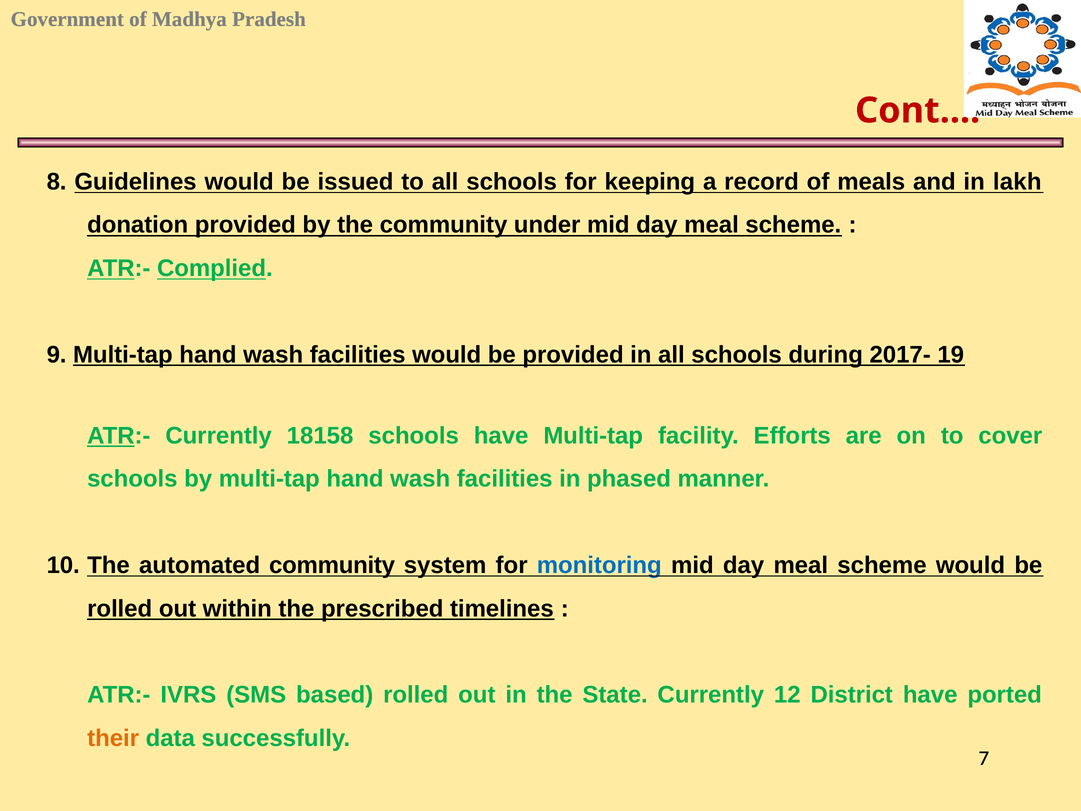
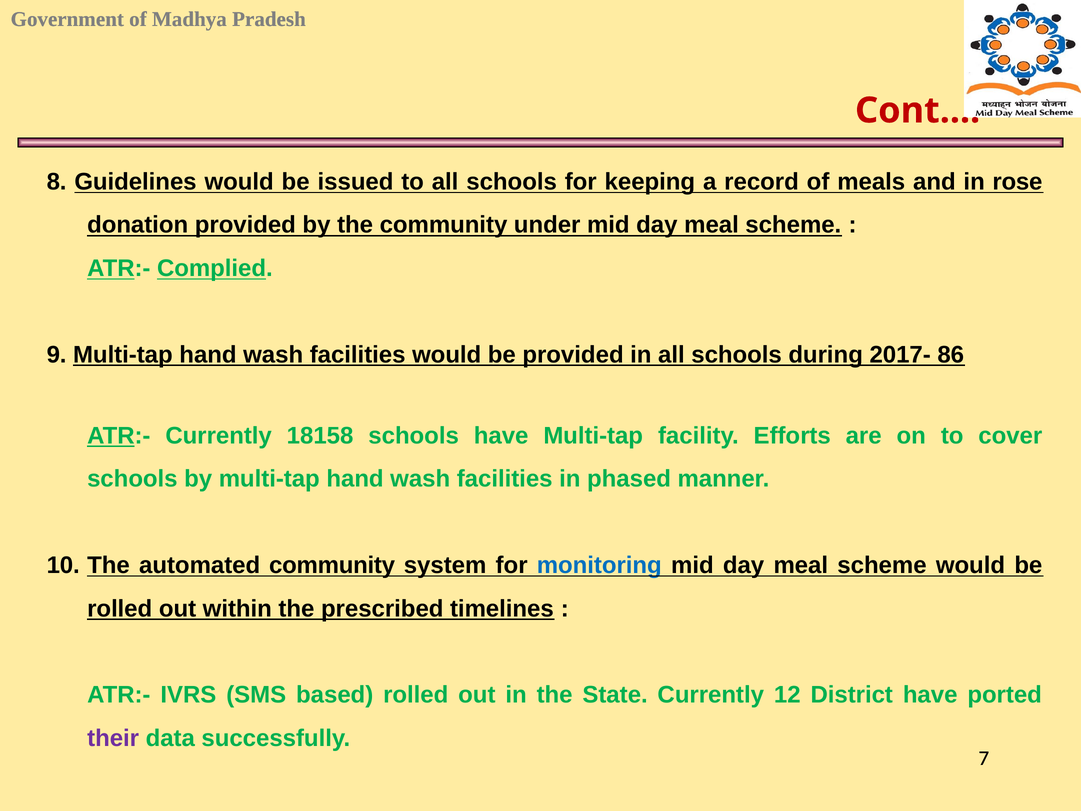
lakh: lakh -> rose (1017, 182)
19: 19 -> 86 (951, 355)
their colour: orange -> purple (113, 738)
